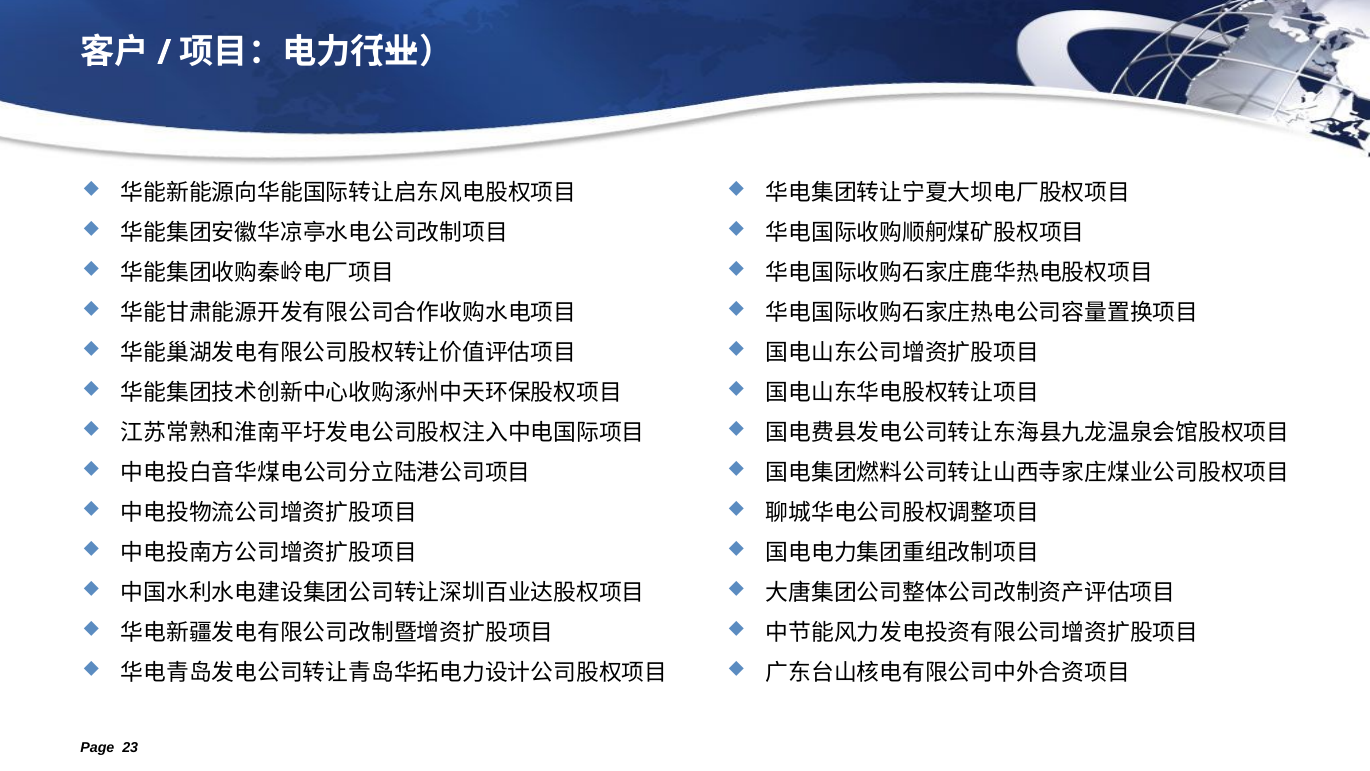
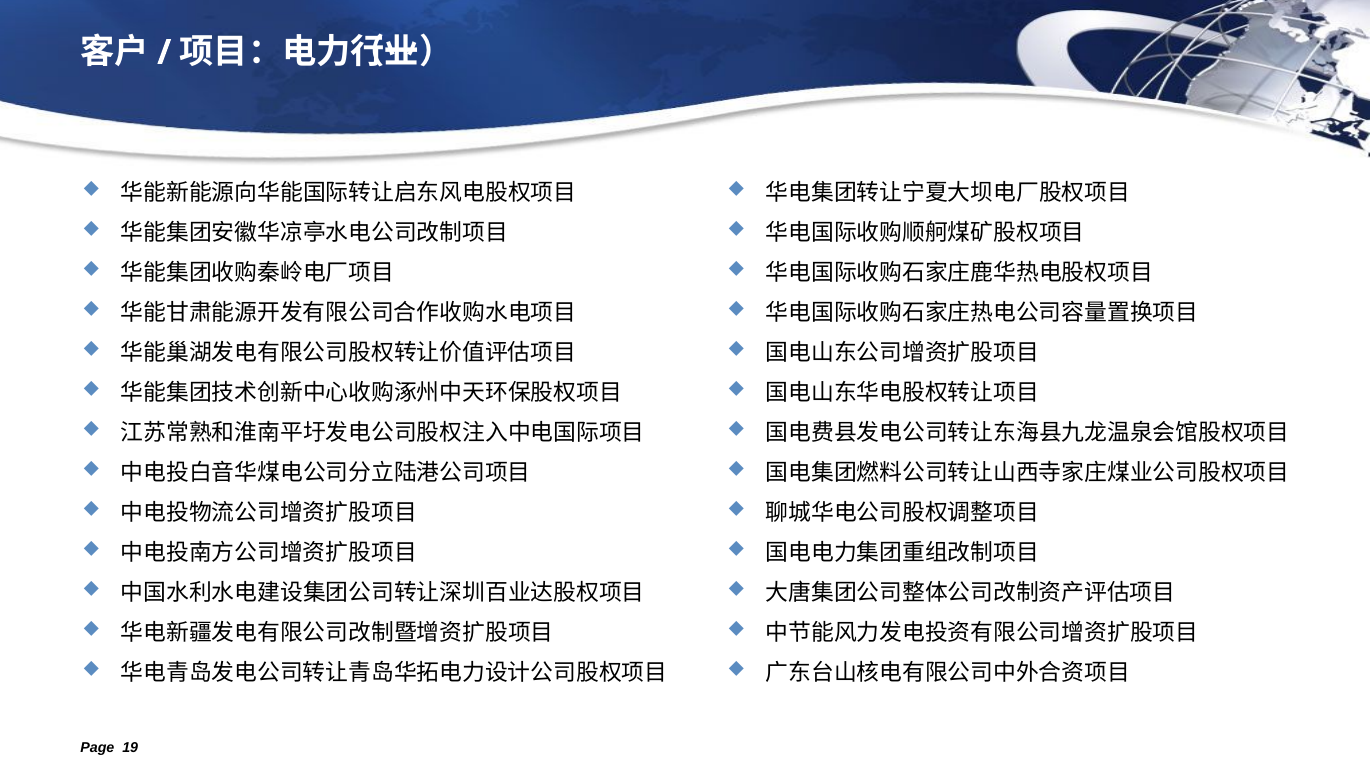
23: 23 -> 19 (130, 748)
